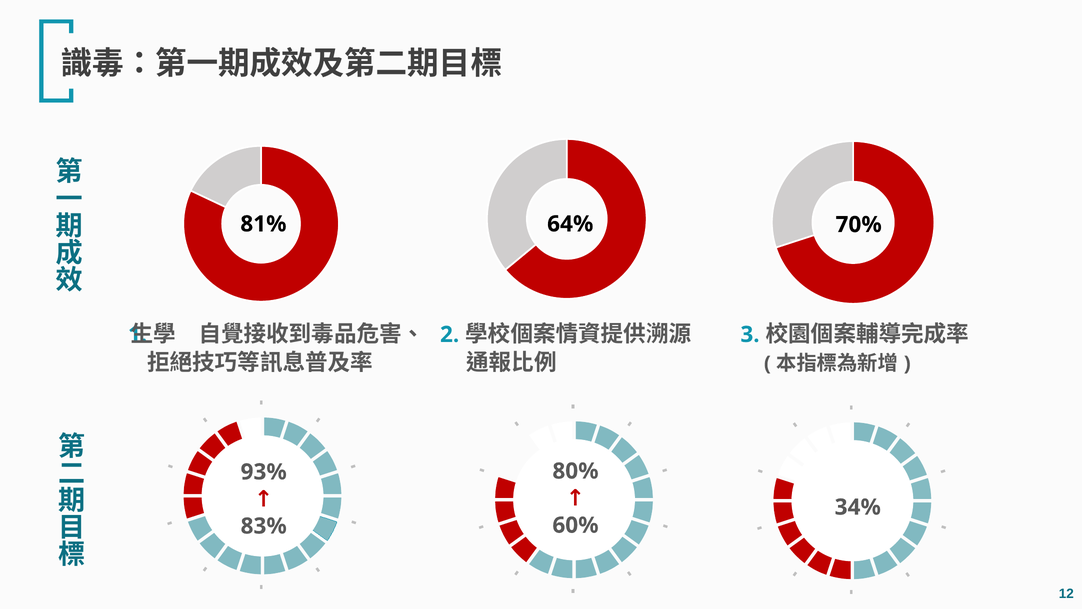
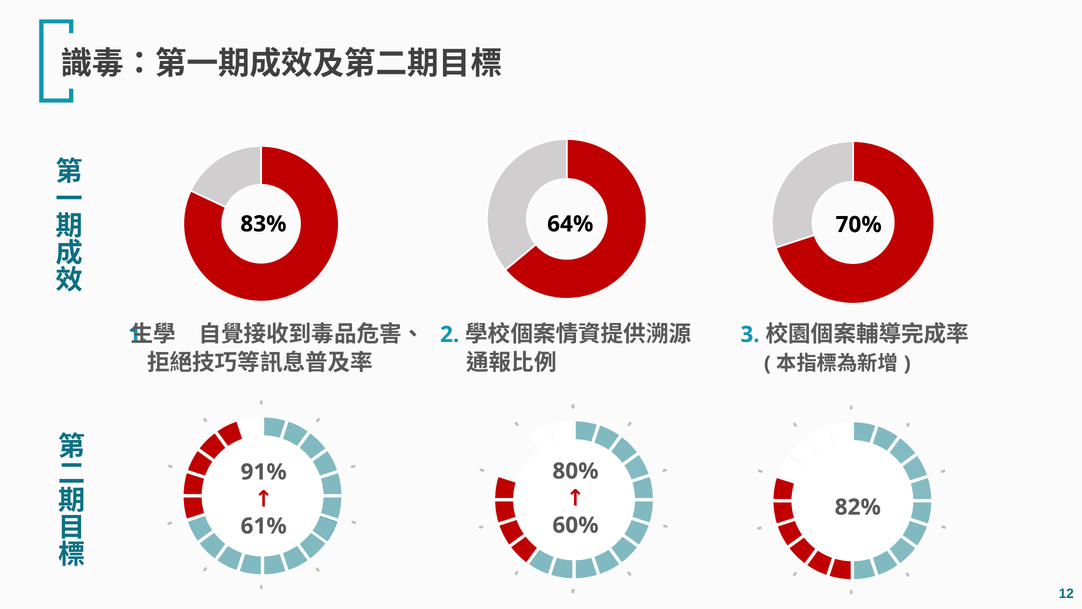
81%: 81% -> 83% (263, 224)
93%: 93% -> 91% (264, 472)
34%: 34% -> 82% (858, 507)
83%: 83% -> 61% (264, 526)
